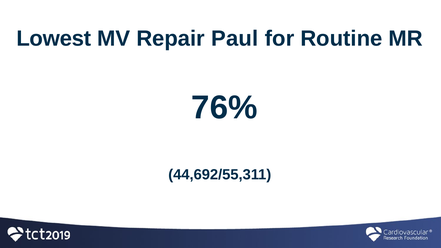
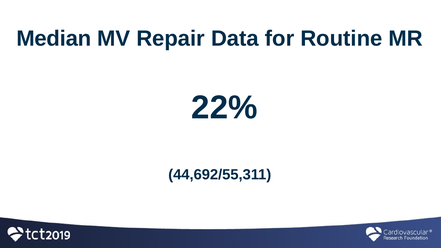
Lowest: Lowest -> Median (54, 39)
Paul: Paul -> Data (235, 39)
76%: 76% -> 22% (224, 108)
